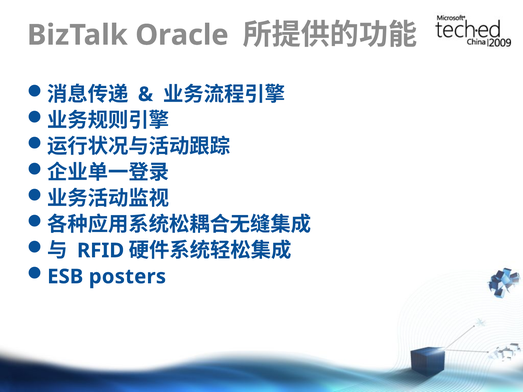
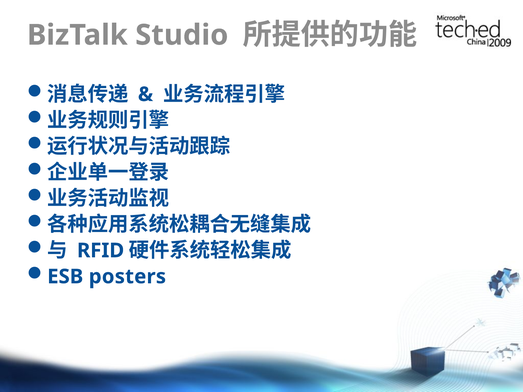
Oracle: Oracle -> Studio (182, 35)
